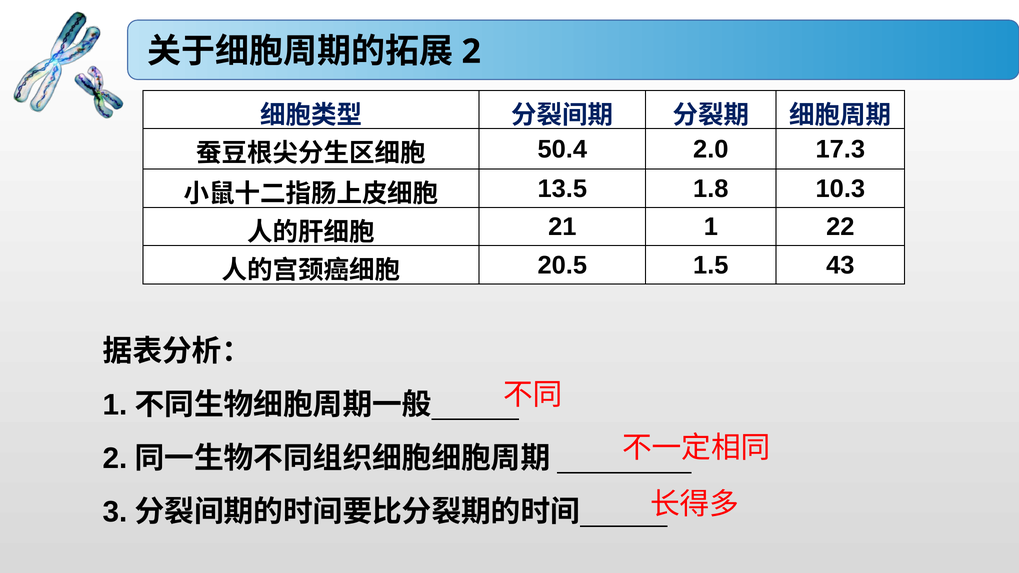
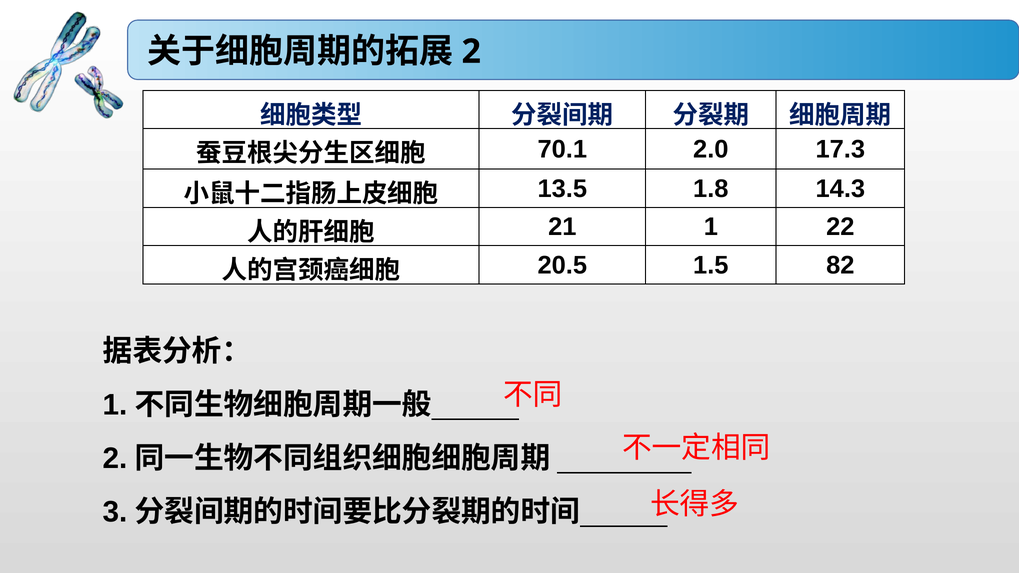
50.4: 50.4 -> 70.1 (562, 149)
10.3: 10.3 -> 14.3 (840, 189)
43: 43 -> 82 (840, 265)
